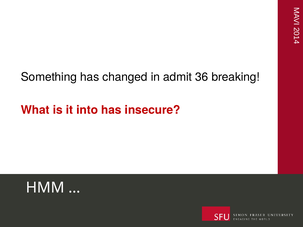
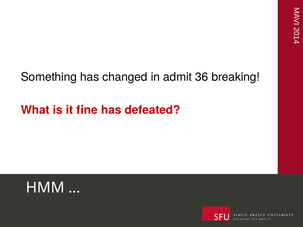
into: into -> fine (87, 110)
insecure: insecure -> defeated (153, 110)
